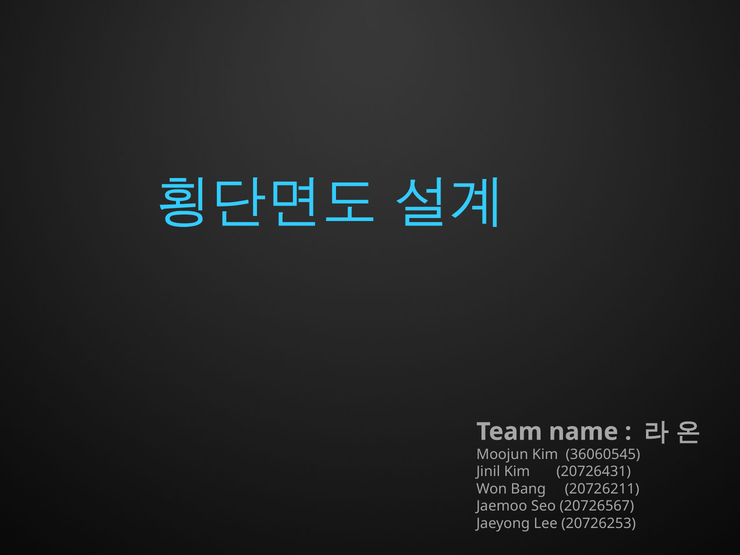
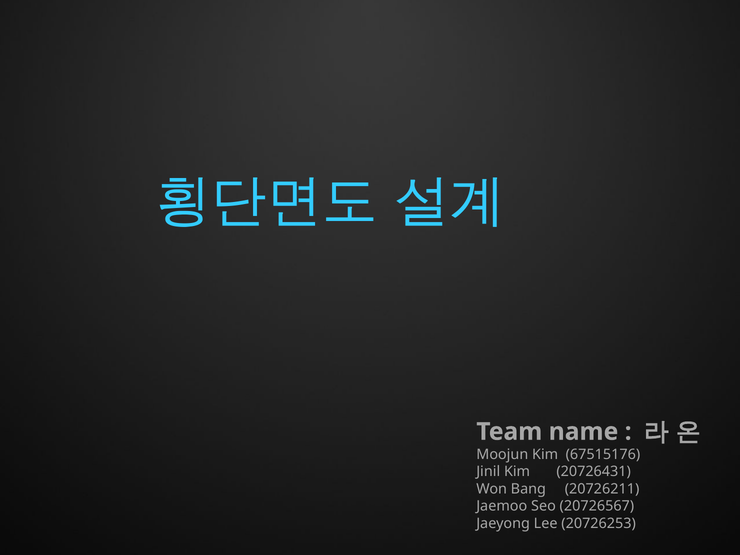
36060545: 36060545 -> 67515176 (603, 454)
